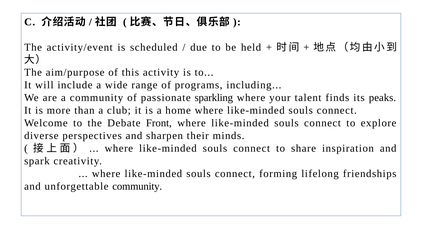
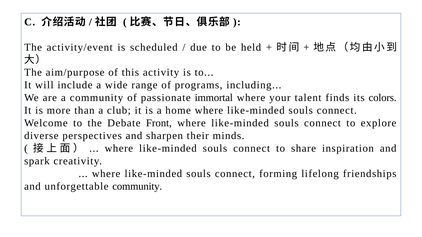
sparkling: sparkling -> immortal (214, 98)
peaks: peaks -> colors (383, 98)
